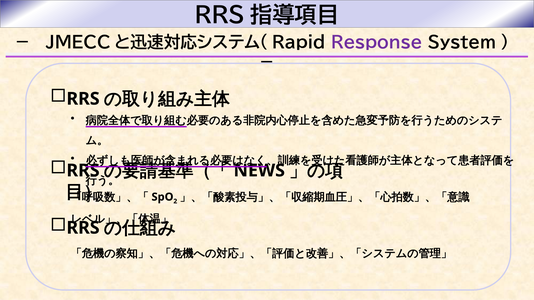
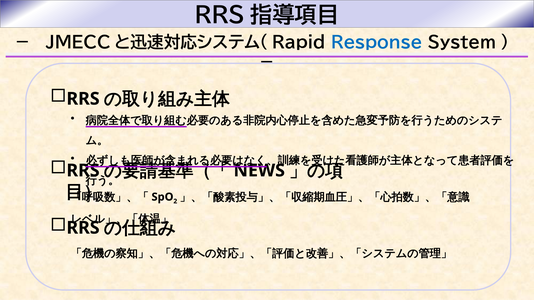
Response colour: purple -> blue (377, 43)
